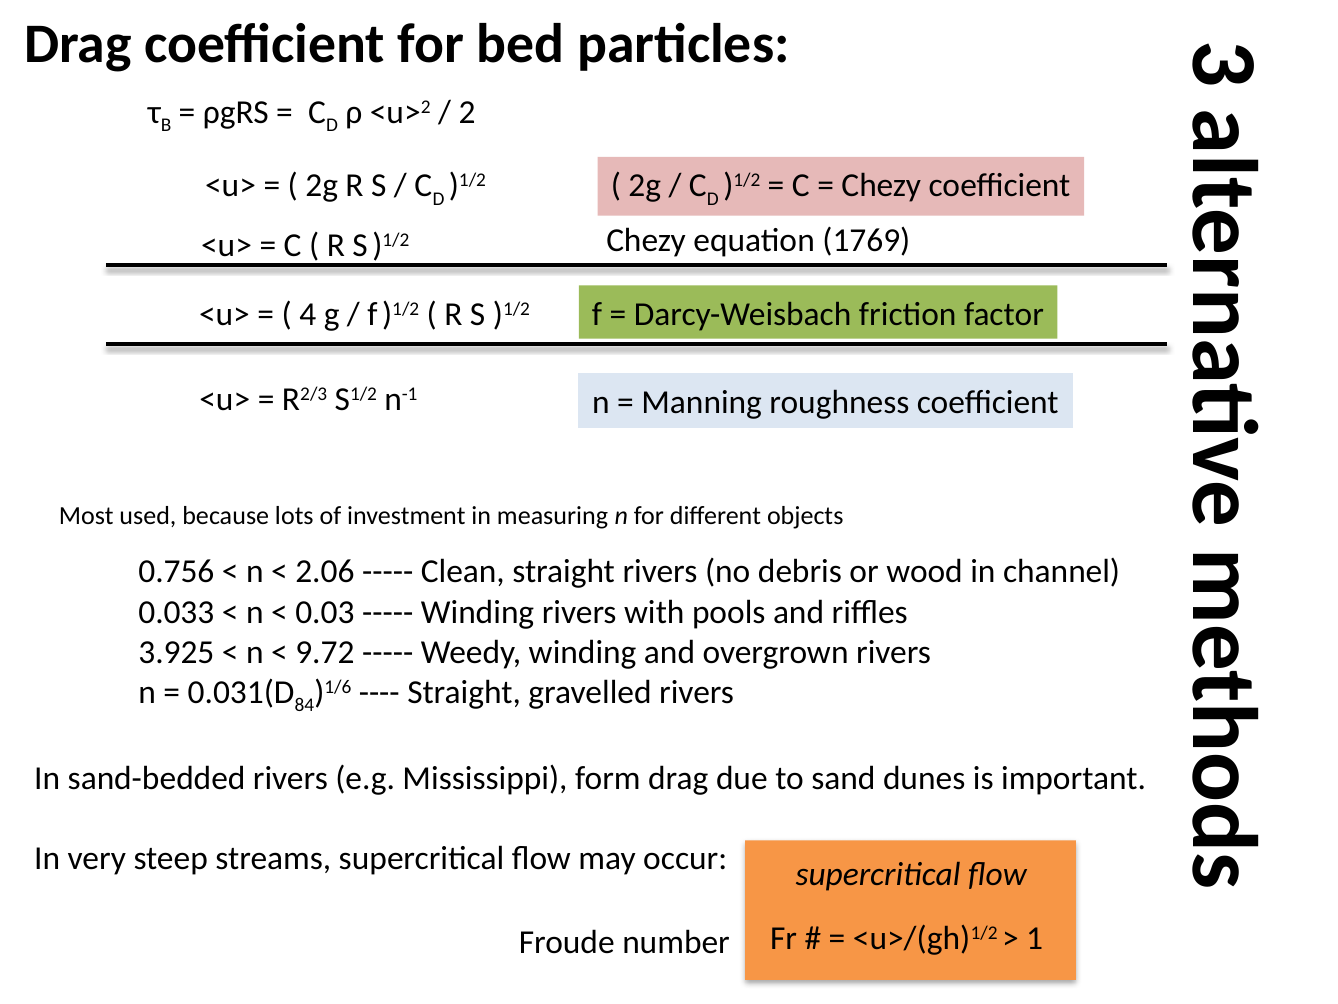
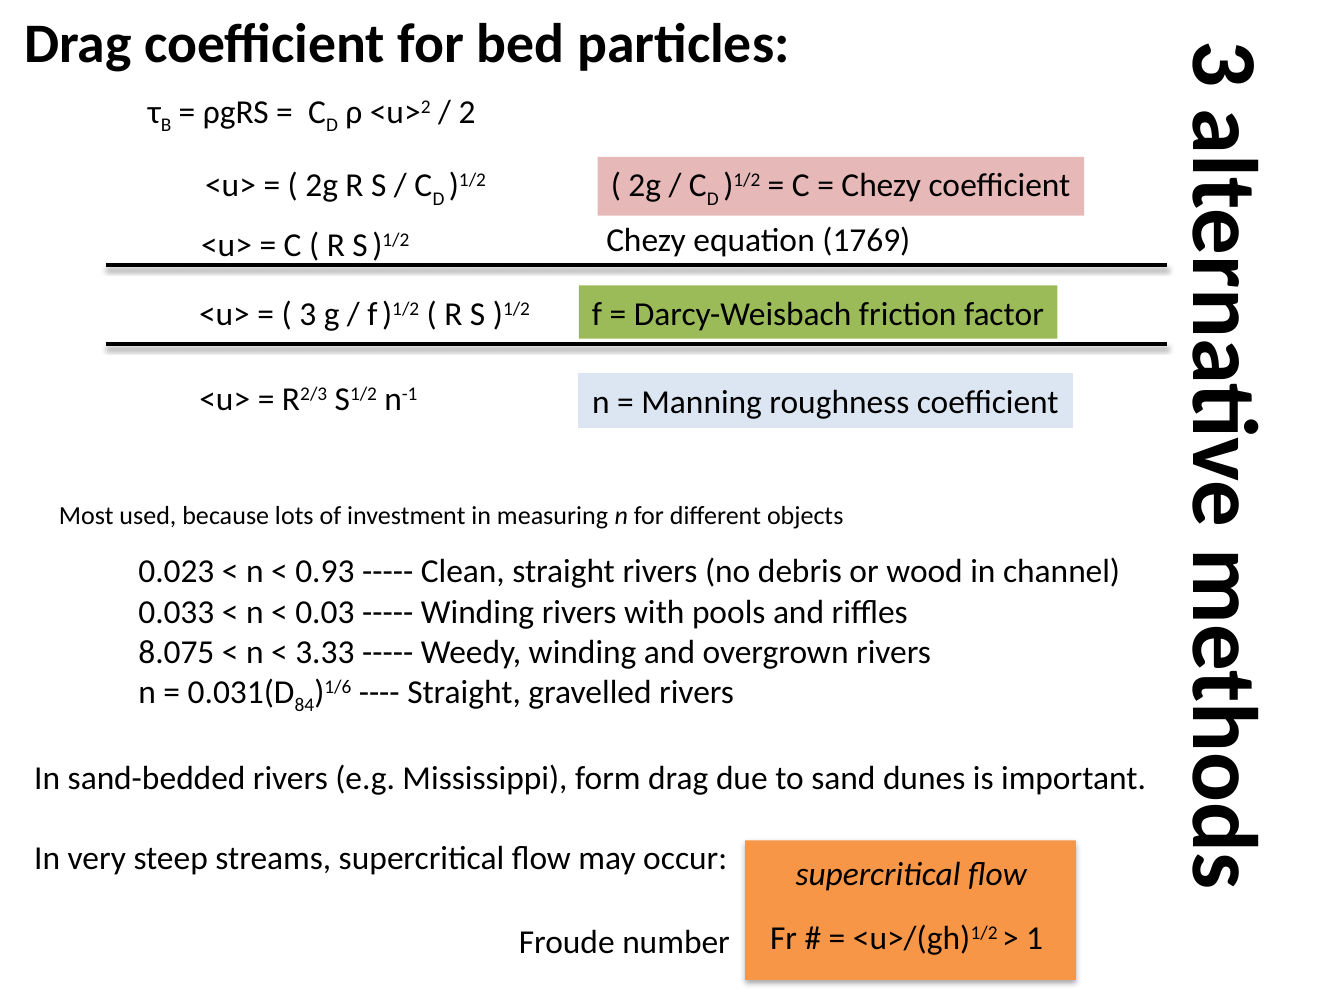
4: 4 -> 3 (308, 314)
0.756: 0.756 -> 0.023 (176, 572)
2.06: 2.06 -> 0.93 (325, 572)
3.925: 3.925 -> 8.075 (176, 652)
9.72: 9.72 -> 3.33 (325, 652)
